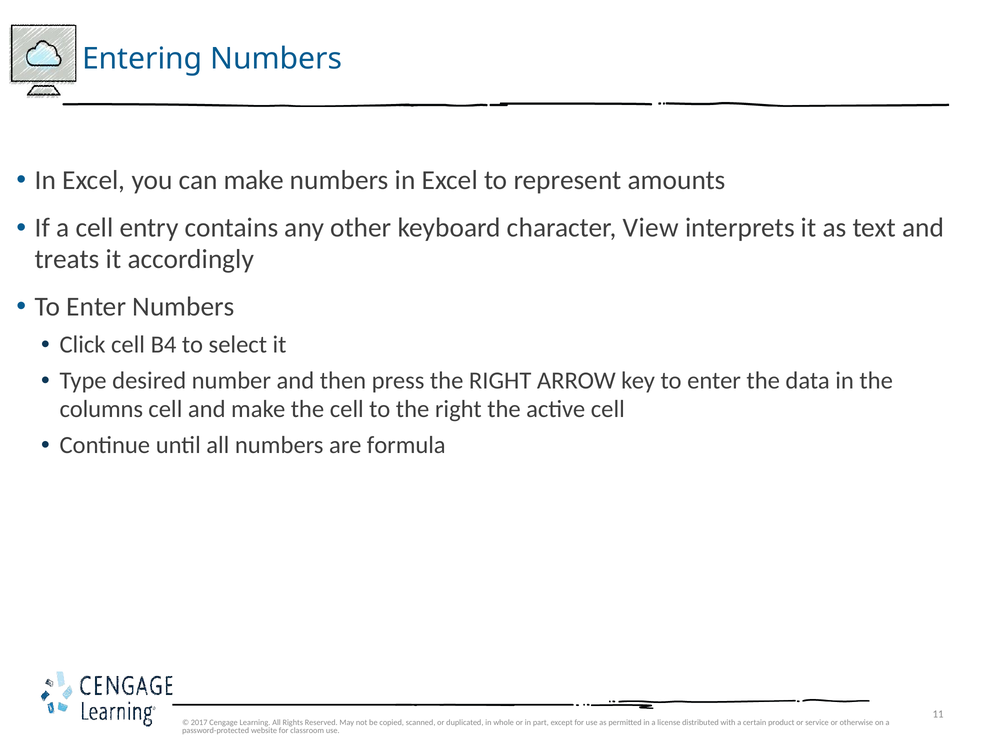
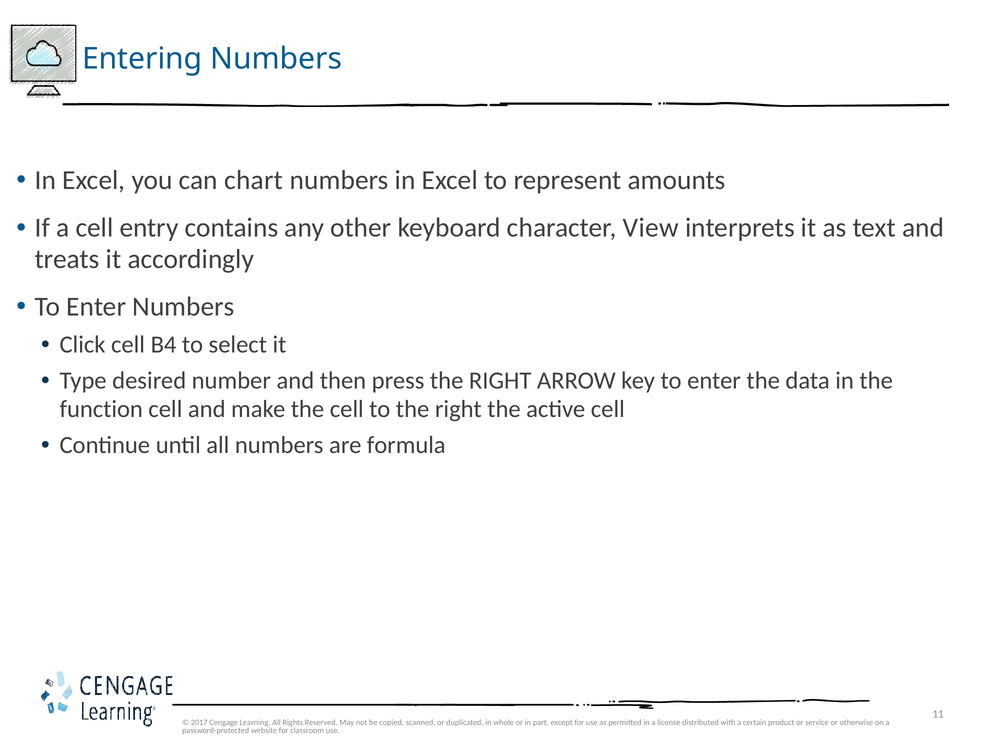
can make: make -> chart (254, 180)
columns: columns -> function (101, 409)
